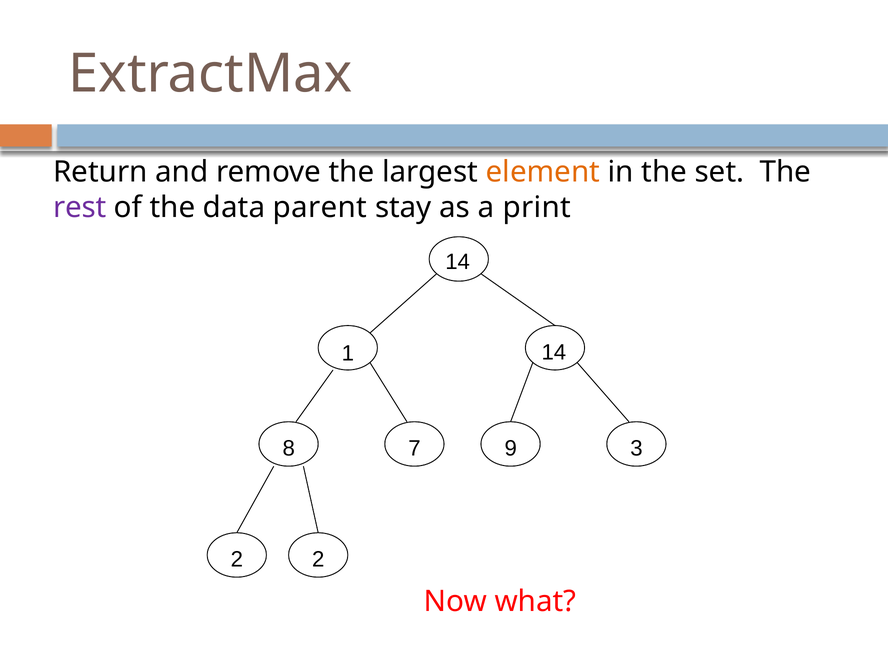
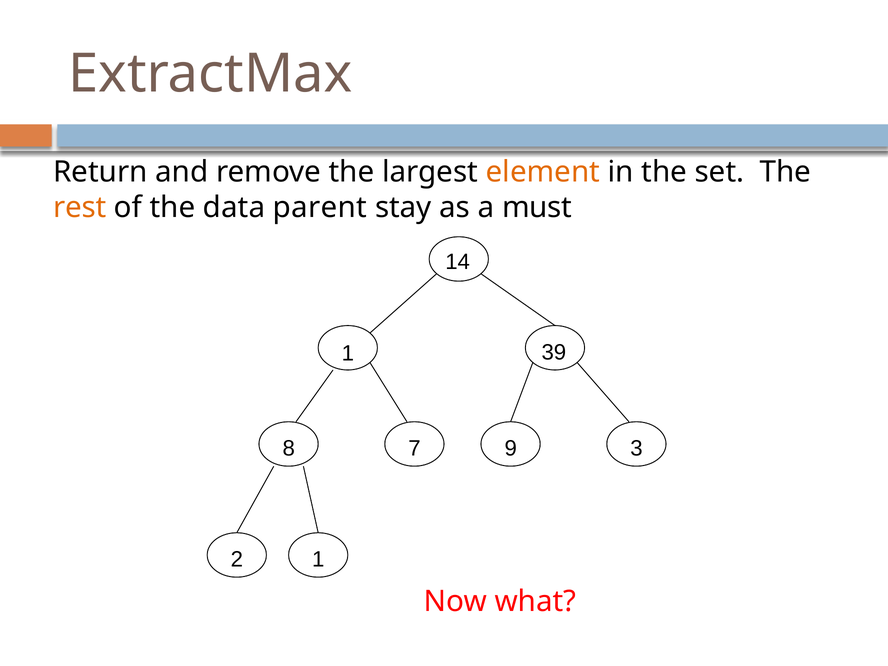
rest colour: purple -> orange (80, 208)
print: print -> must (537, 208)
1 14: 14 -> 39 (554, 352)
2 2: 2 -> 1 (318, 559)
